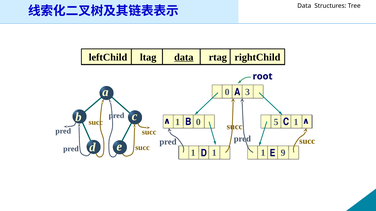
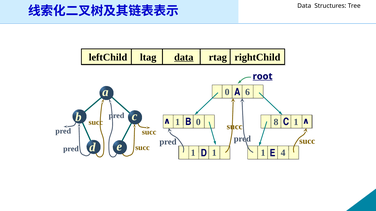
root underline: none -> present (263, 76)
3: 3 -> 6 (248, 92)
5: 5 -> 8 (276, 122)
9: 9 -> 4 (283, 153)
